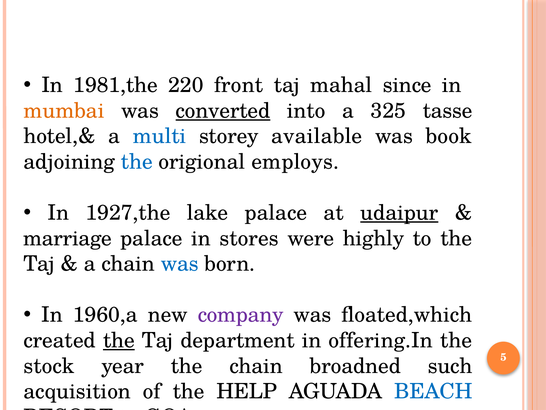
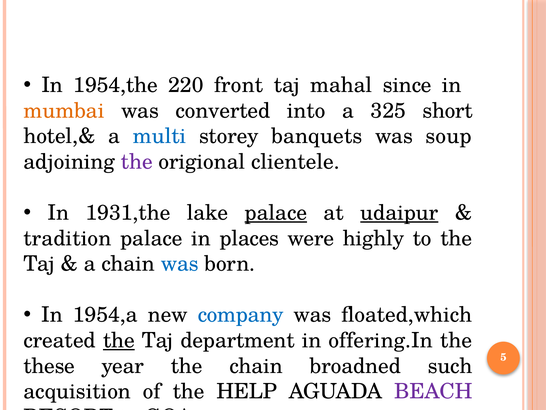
1981,the: 1981,the -> 1954,the (116, 85)
converted underline: present -> none (223, 111)
tasse: tasse -> short (448, 111)
available: available -> banquets (317, 136)
book: book -> soup (449, 136)
the colour: blue -> purple (137, 162)
employs: employs -> clientele (295, 162)
1927,the: 1927,the -> 1931,the (128, 213)
palace underline: none -> present (276, 213)
marriage: marriage -> tradition (67, 238)
stores: stores -> places (249, 238)
1960,a: 1960,a -> 1954,a (105, 315)
company colour: purple -> blue (241, 315)
stock: stock -> these (49, 366)
BEACH colour: blue -> purple (433, 391)
